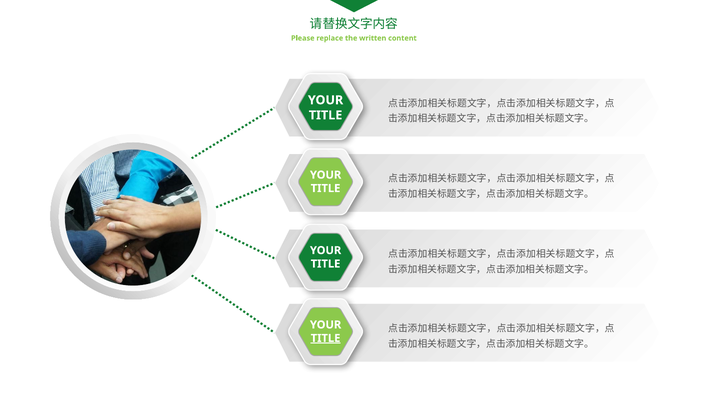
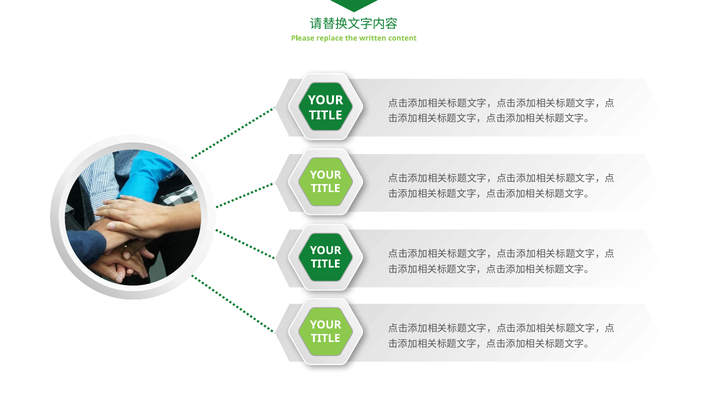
TITLE underline: present -> none (326, 338)
